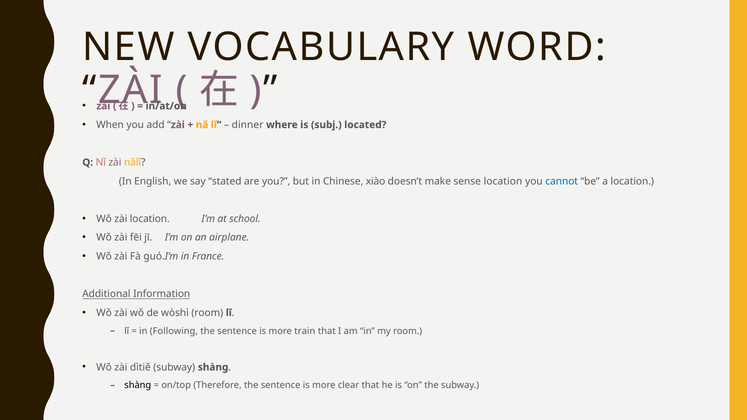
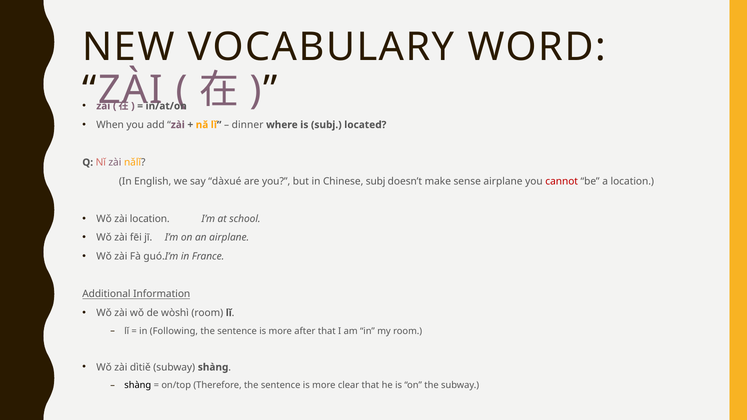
stated: stated -> dàxué (225, 181)
Chinese xiào: xiào -> subj (376, 181)
sense location: location -> airplane (503, 181)
cannot colour: blue -> red (562, 181)
train: train -> after (305, 331)
